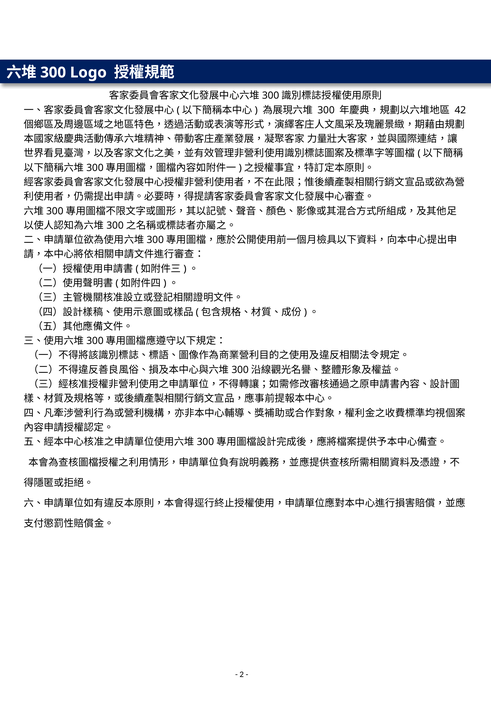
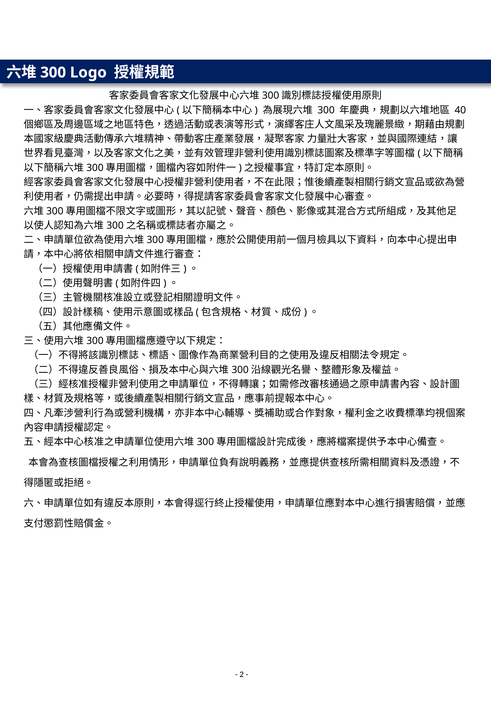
42: 42 -> 40 (460, 110)
